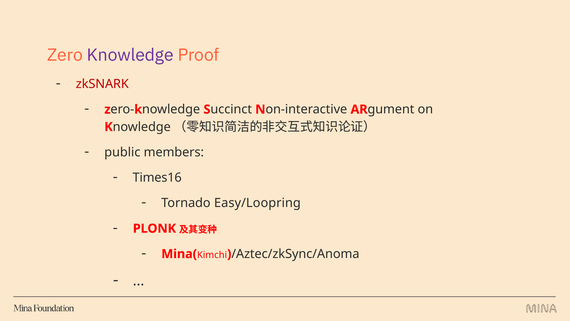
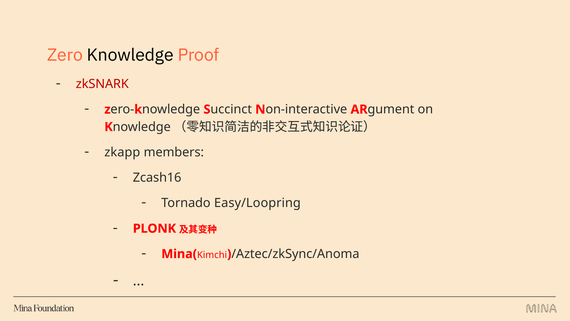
Knowledge colour: purple -> black (130, 55)
public: public -> zkapp (122, 152)
Times16: Times16 -> Zcash16 (157, 178)
